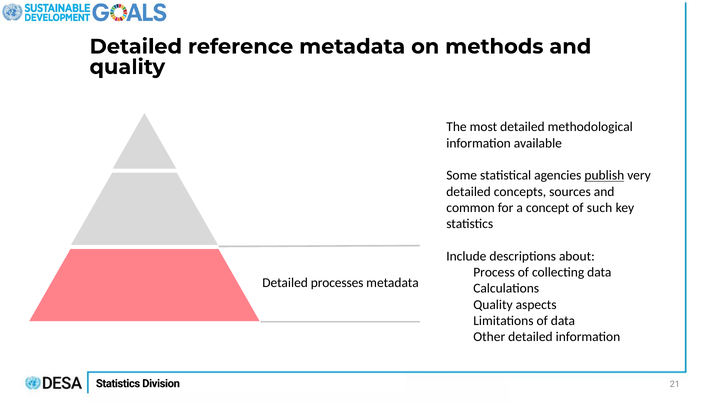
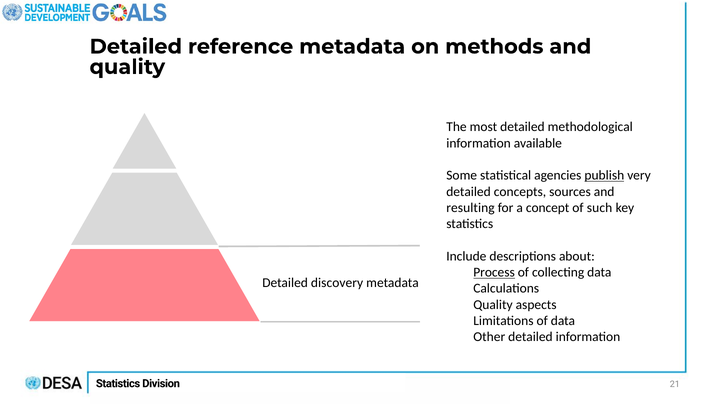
common: common -> resulting (471, 208)
Process underline: none -> present (494, 273)
processes: processes -> discovery (337, 283)
